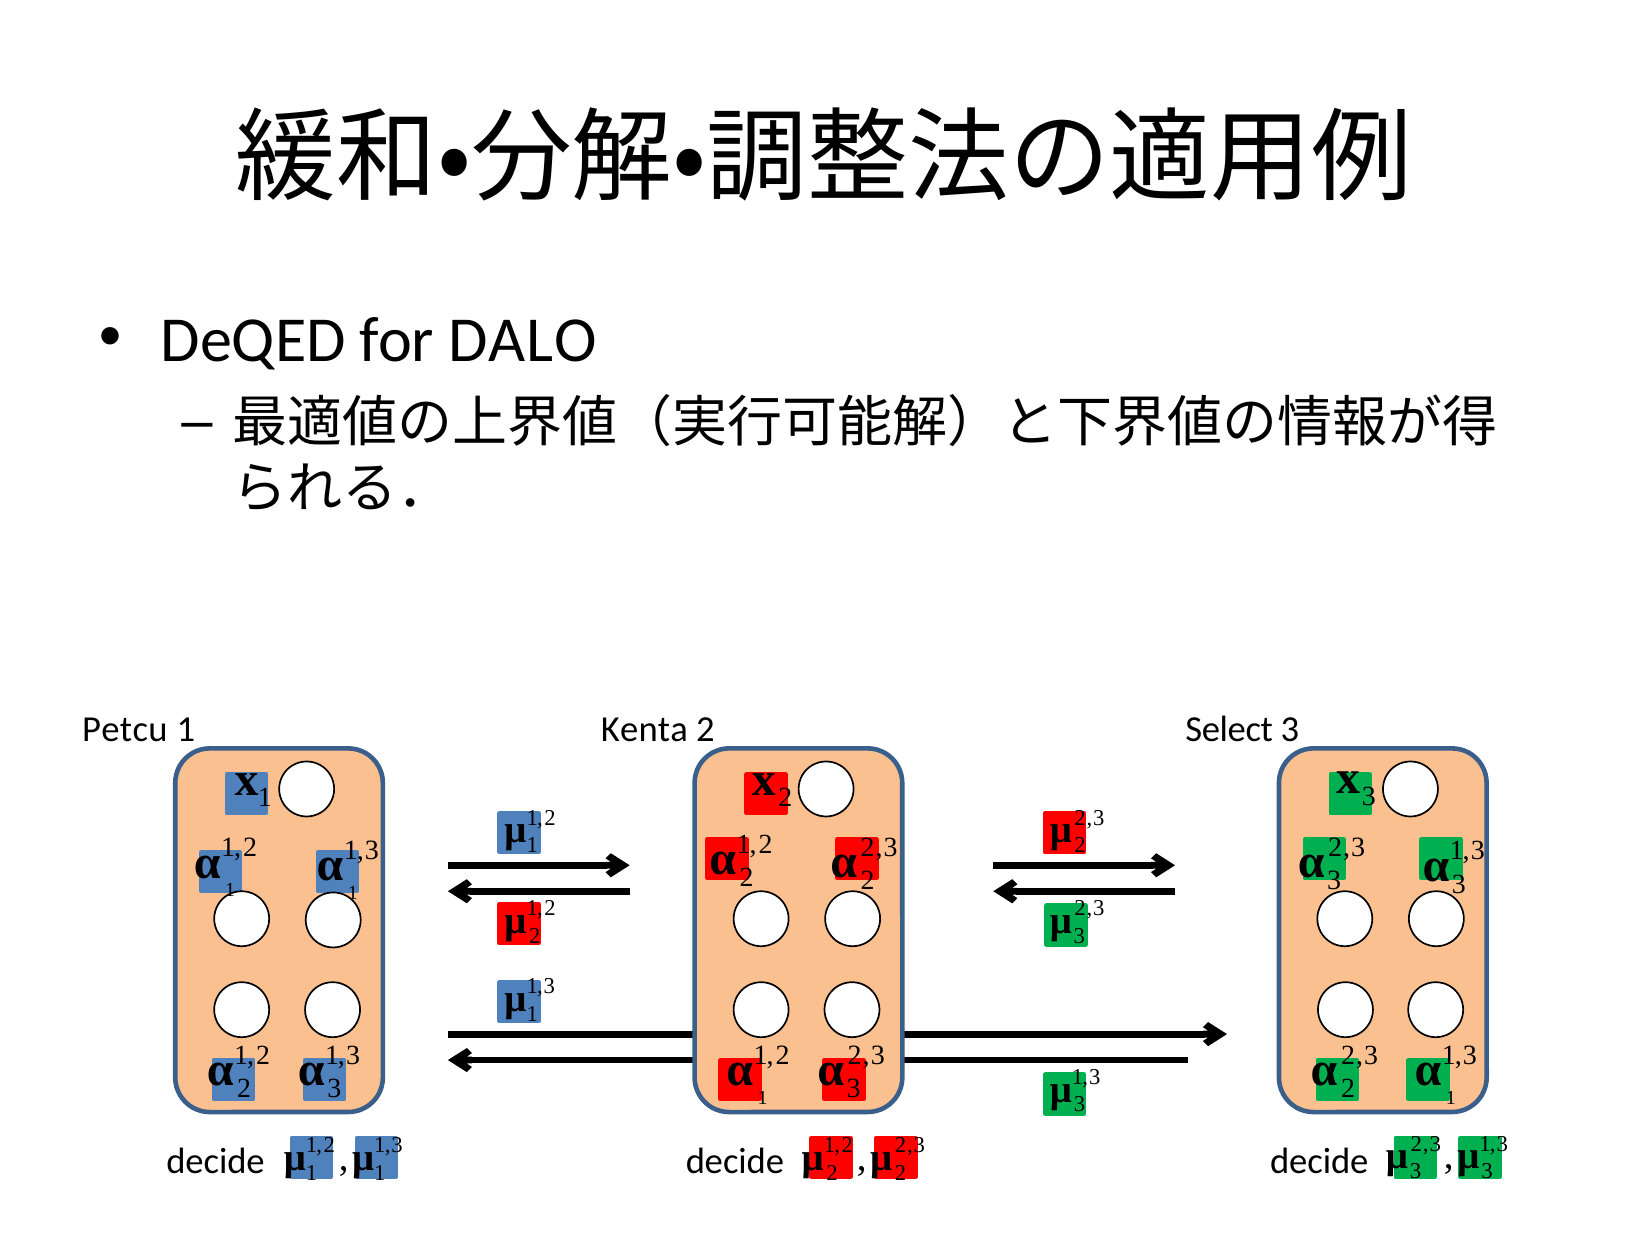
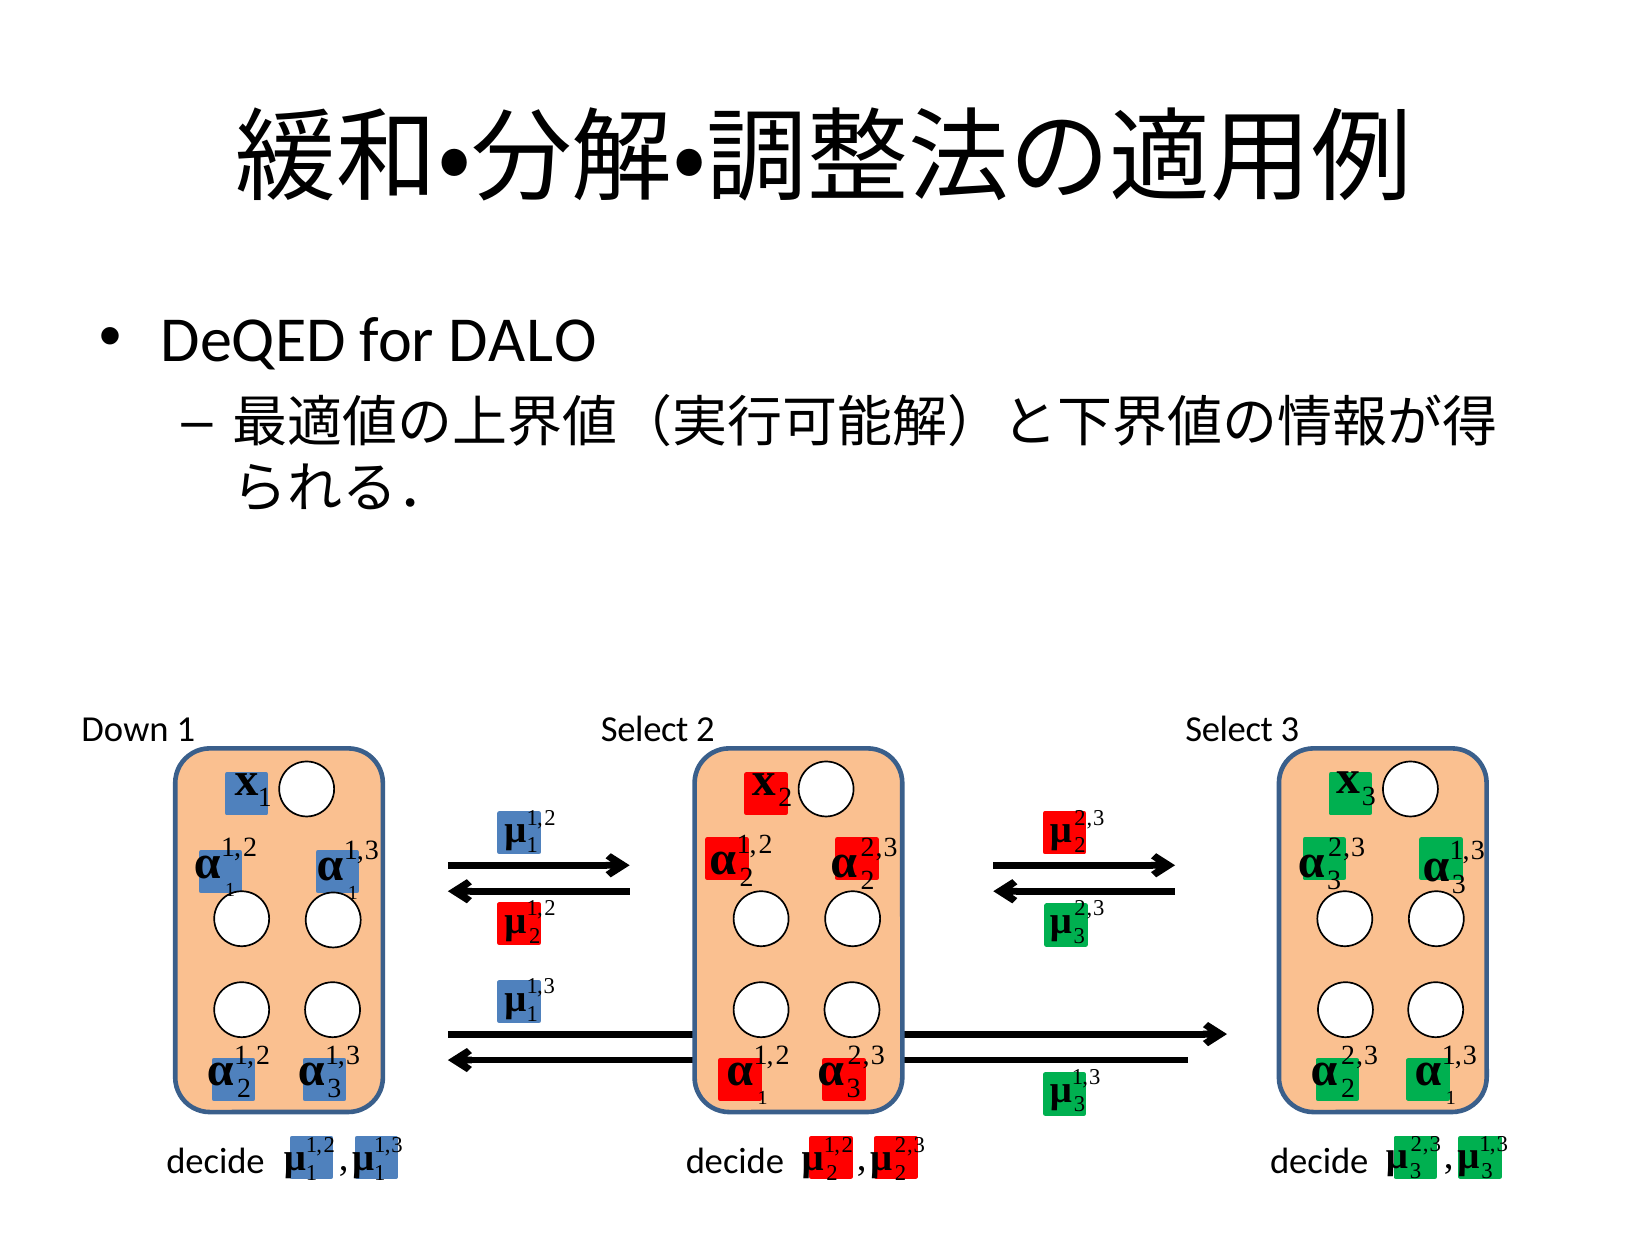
Petcu: Petcu -> Down (125, 729)
1 Kenta: Kenta -> Select (645, 729)
